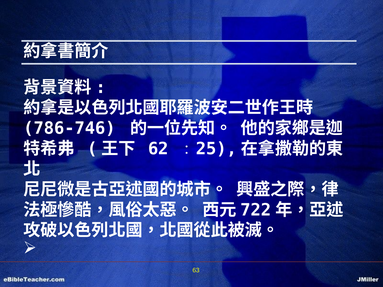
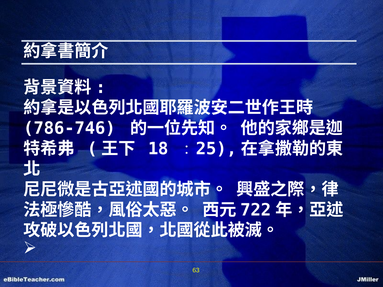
62: 62 -> 18 (158, 149)
